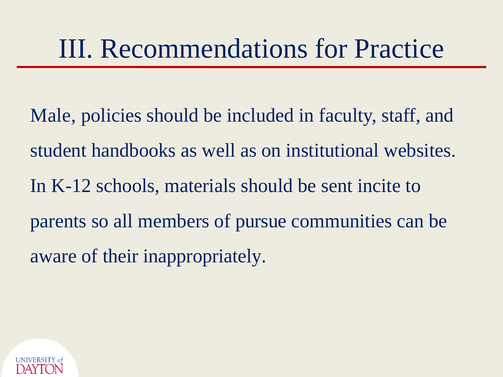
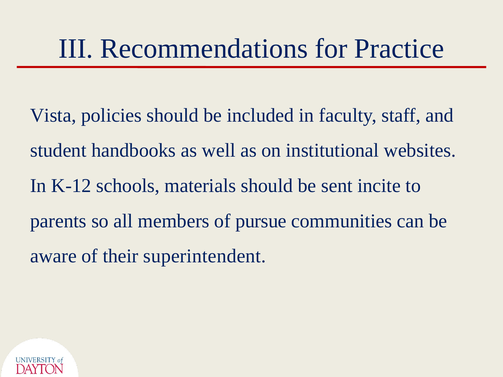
Male: Male -> Vista (53, 115)
inappropriately: inappropriately -> superintendent (205, 256)
